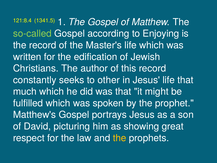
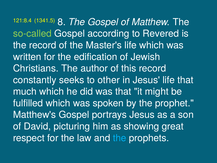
1: 1 -> 8 (62, 22)
Enjoying: Enjoying -> Revered (161, 34)
the colour: yellow -> light blue (120, 138)
